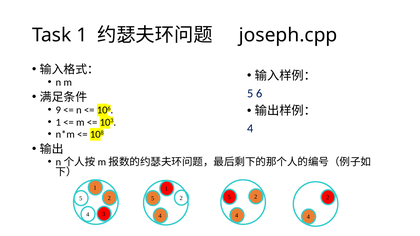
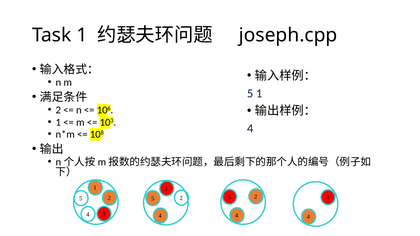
6: 6 -> 1 (259, 93)
9: 9 -> 2 (58, 110)
